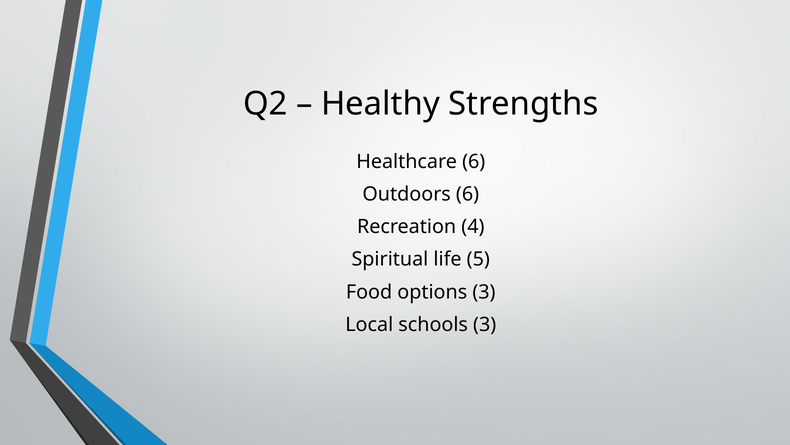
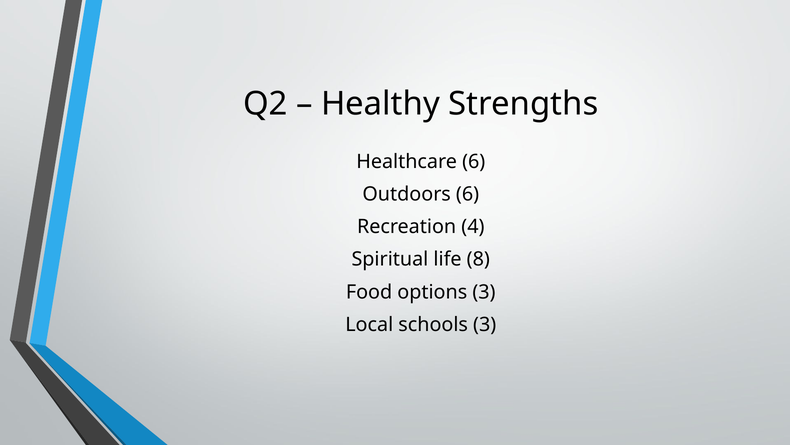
5: 5 -> 8 (478, 259)
